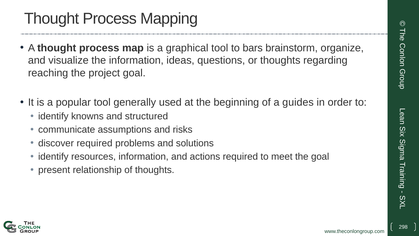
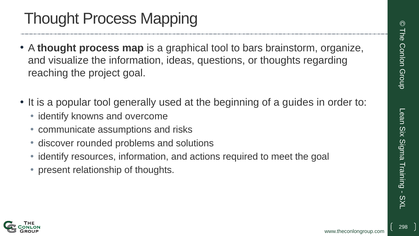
structured: structured -> overcome (146, 116)
discover required: required -> rounded (95, 143)
